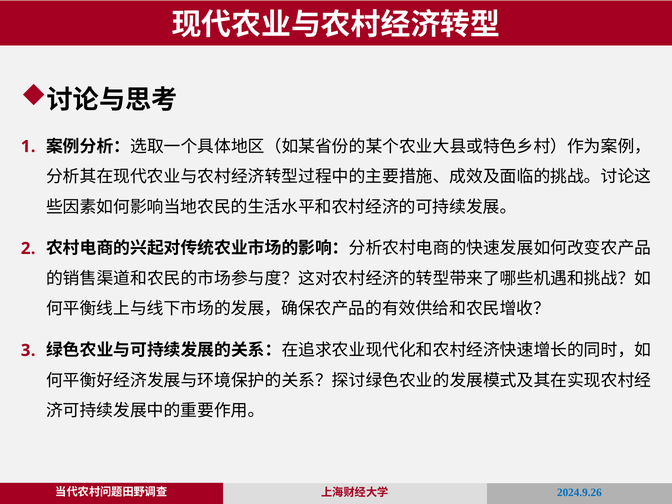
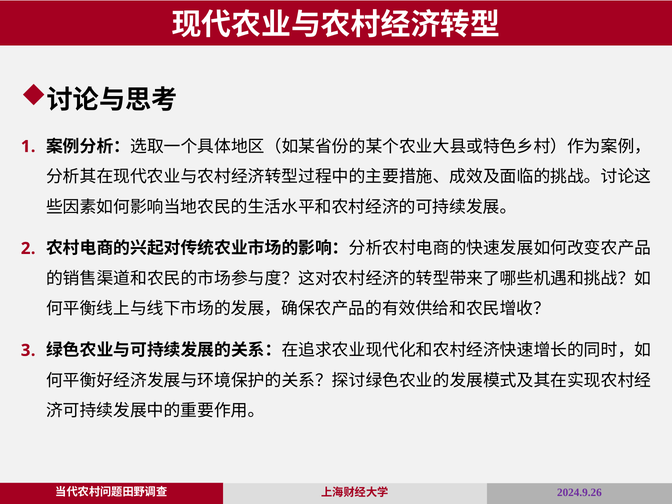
2024.9.26 colour: blue -> purple (579, 493)
